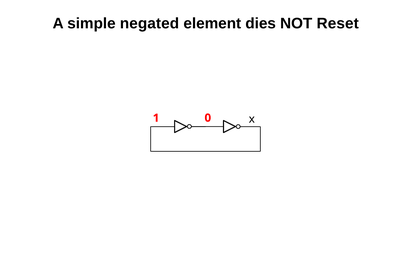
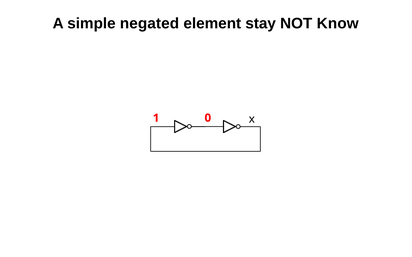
dies: dies -> stay (261, 23)
Reset: Reset -> Know (338, 23)
